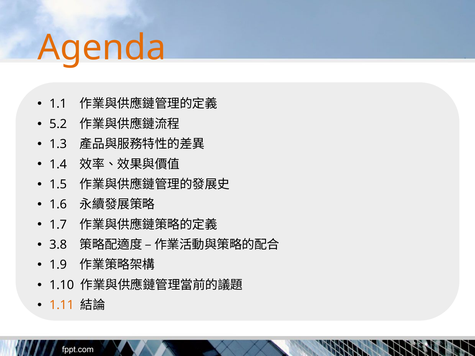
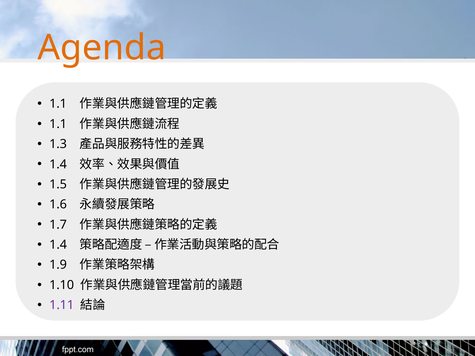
5.2: 5.2 -> 1.1 (58, 124)
3.8: 3.8 -> 1.4 (58, 245)
1.11 colour: orange -> purple (62, 305)
